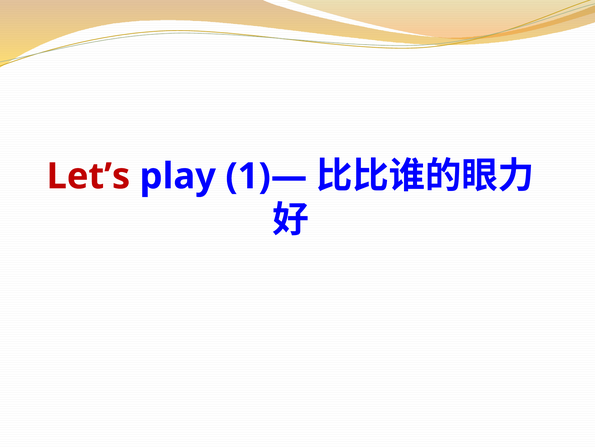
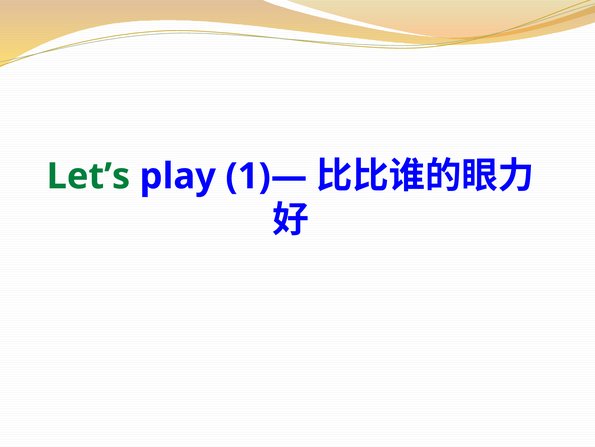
Let’s colour: red -> green (88, 176)
